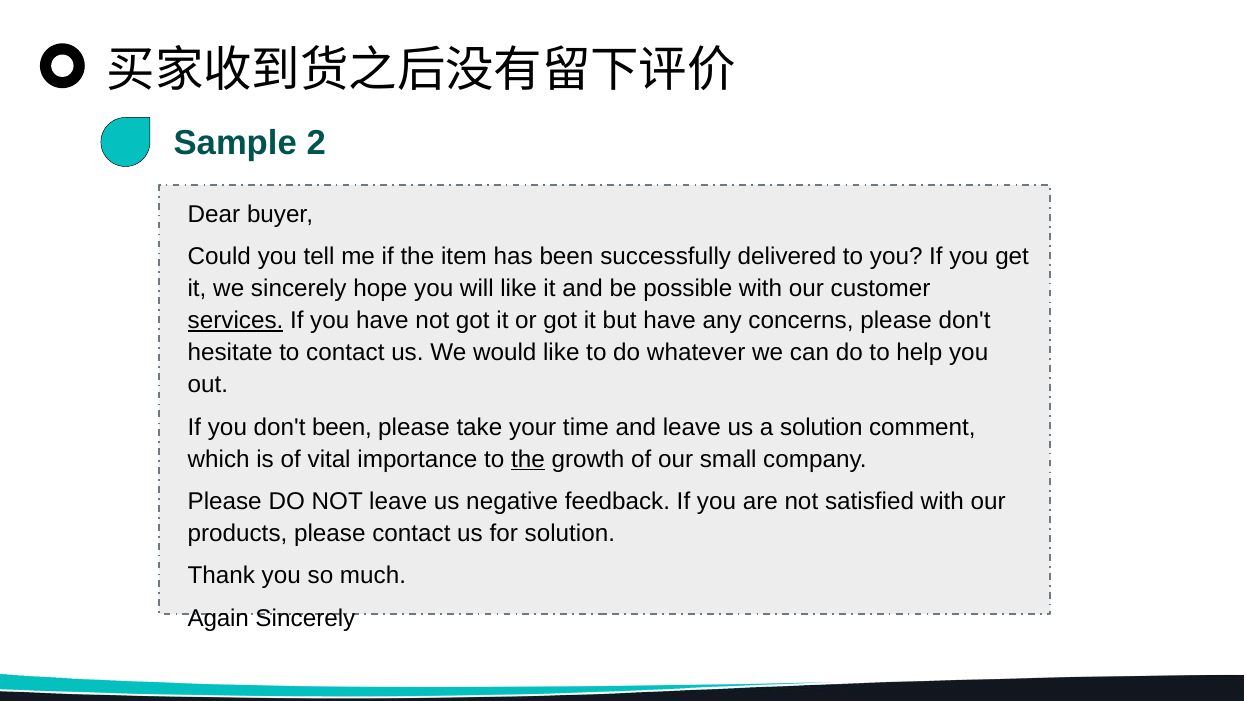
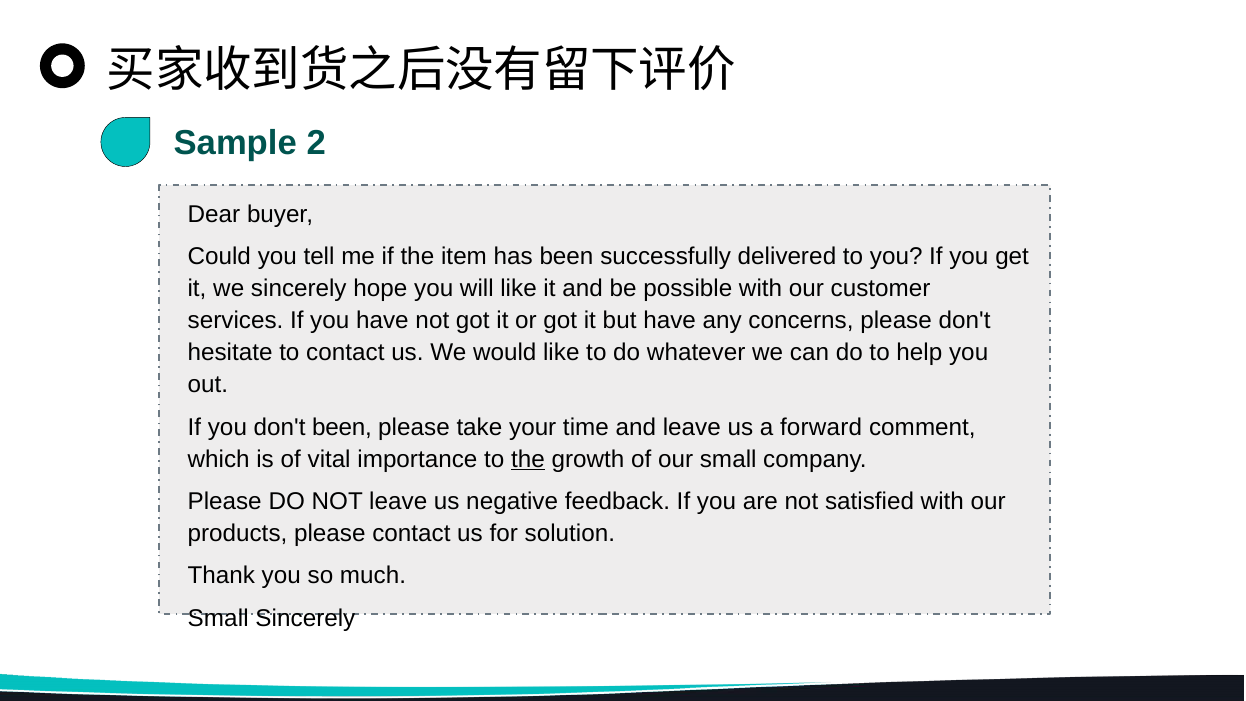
services underline: present -> none (236, 321)
a solution: solution -> forward (821, 427)
Again: Again -> Small (218, 618)
